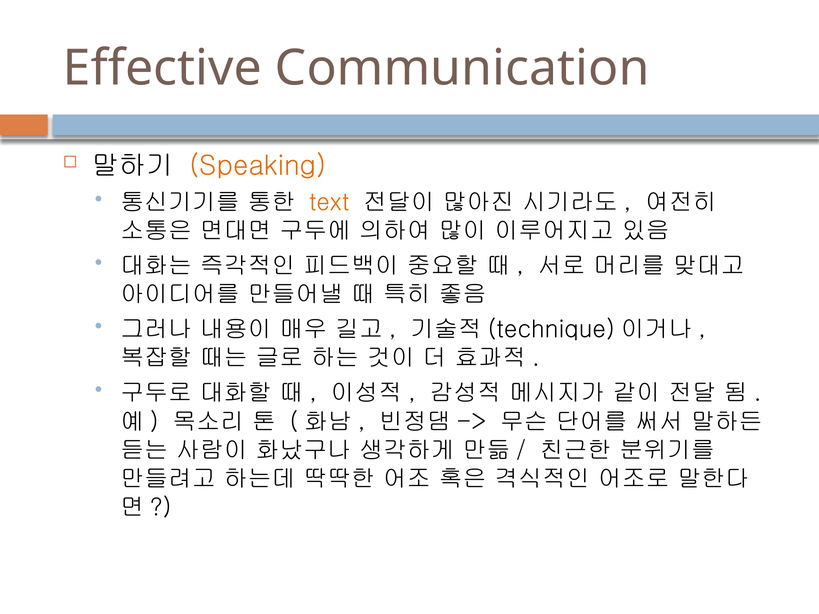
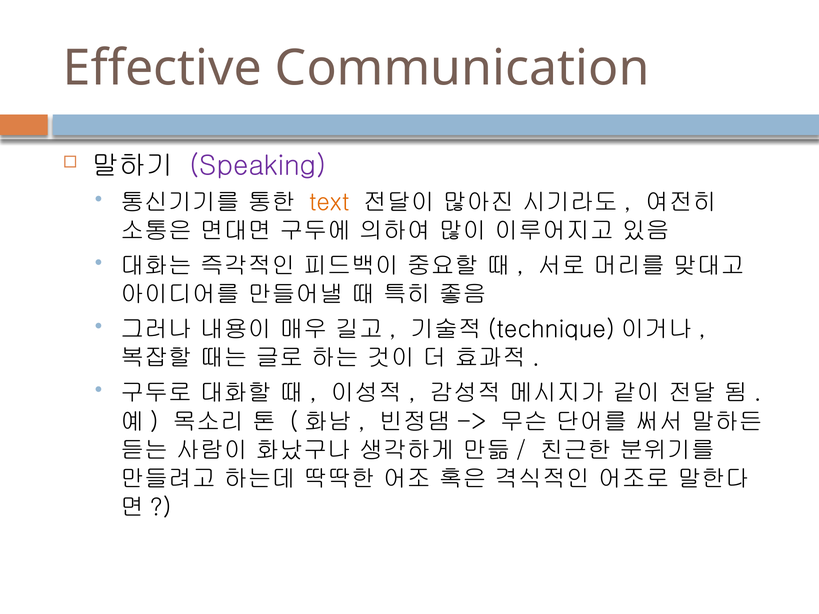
Speaking colour: orange -> purple (258, 166)
